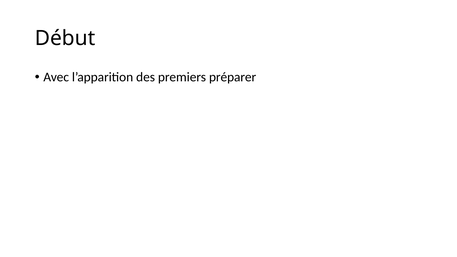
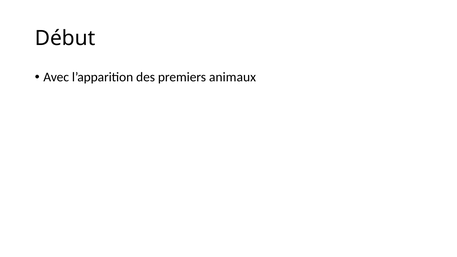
préparer: préparer -> animaux (233, 77)
